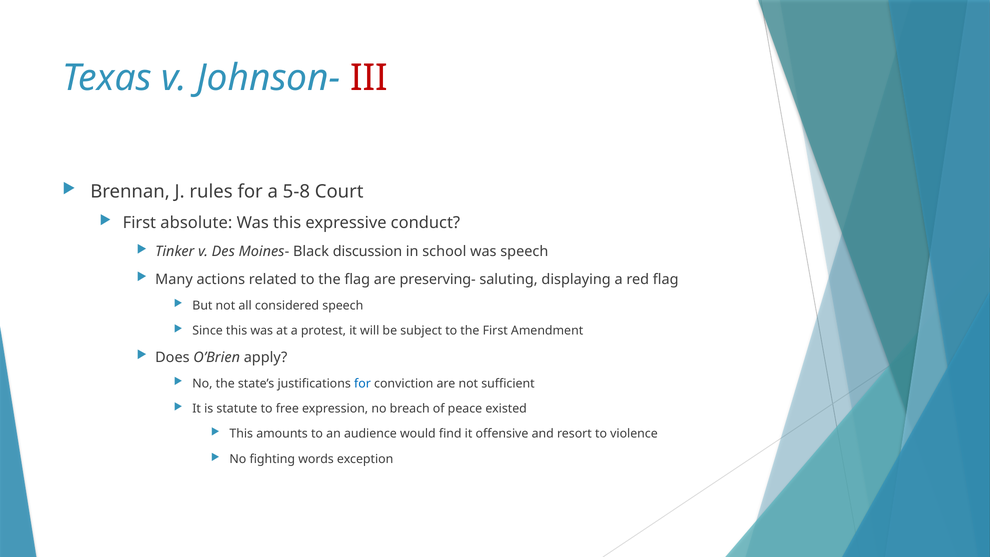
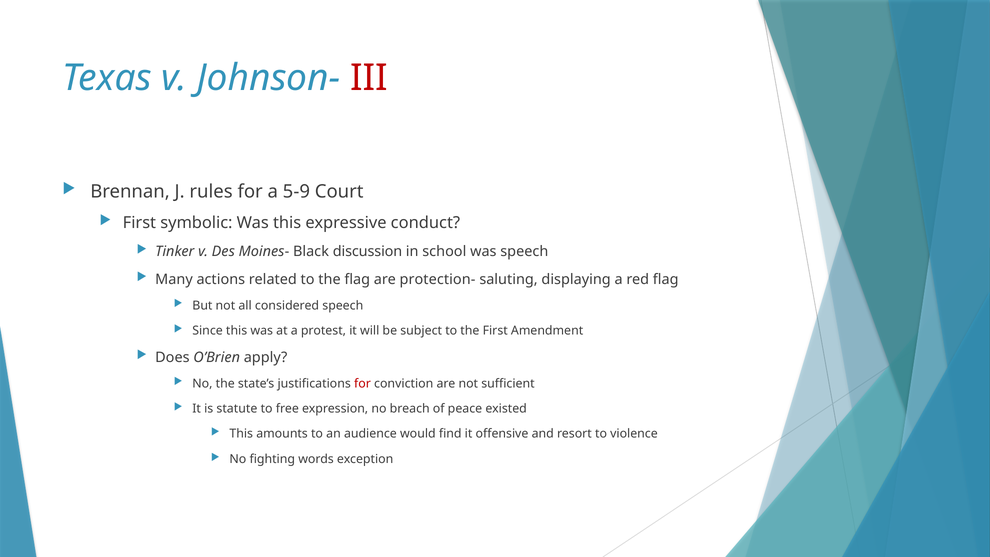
5-8: 5-8 -> 5-9 (296, 192)
absolute: absolute -> symbolic (196, 223)
preserving-: preserving- -> protection- (438, 279)
for colour: blue -> red (363, 383)
